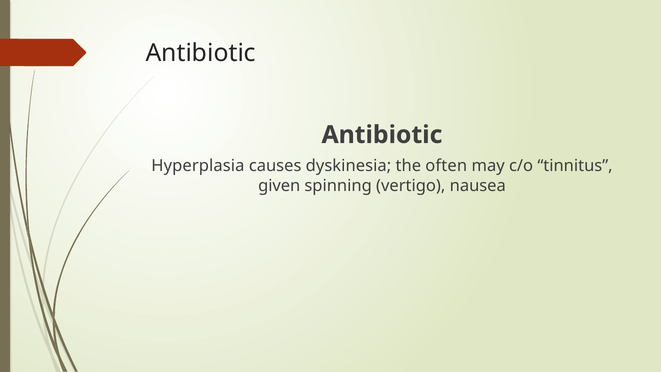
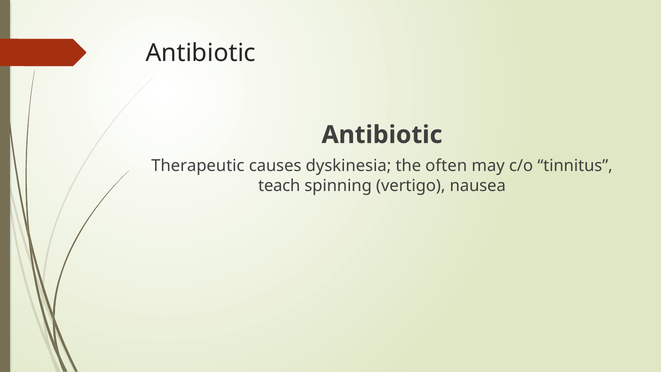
Hyperplasia: Hyperplasia -> Therapeutic (198, 166)
given: given -> teach (279, 186)
